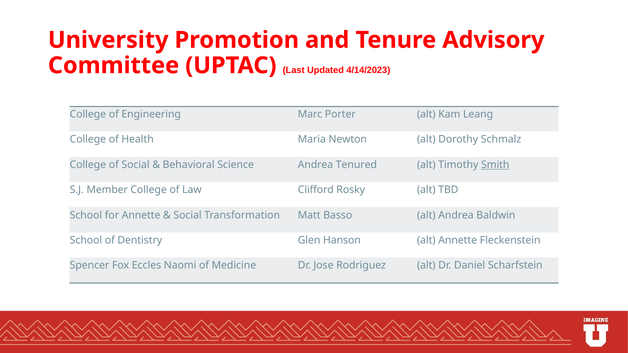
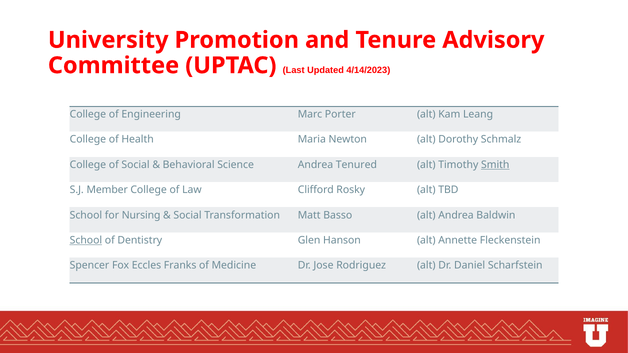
for Annette: Annette -> Nursing (141, 215)
School underline: none -> present (86, 240)
Naomi: Naomi -> Franks (180, 266)
